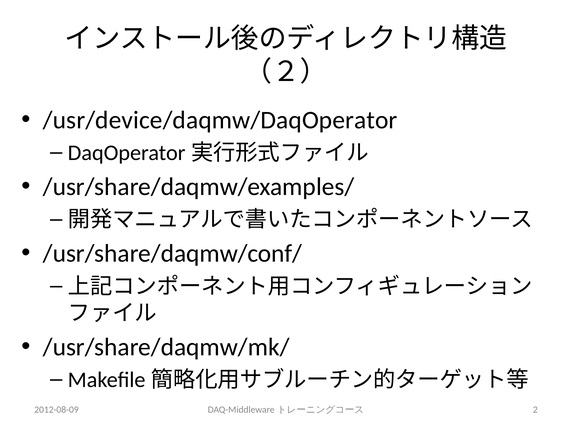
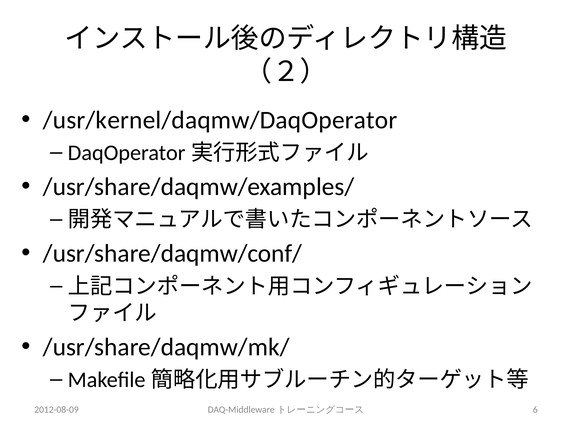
/usr/device/daqmw/DaqOperator: /usr/device/daqmw/DaqOperator -> /usr/kernel/daqmw/DaqOperator (220, 120)
2: 2 -> 6 (535, 410)
